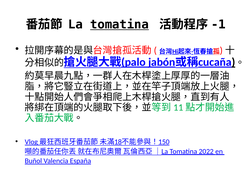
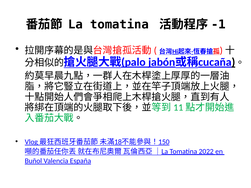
tomatina underline: present -> none (120, 24)
